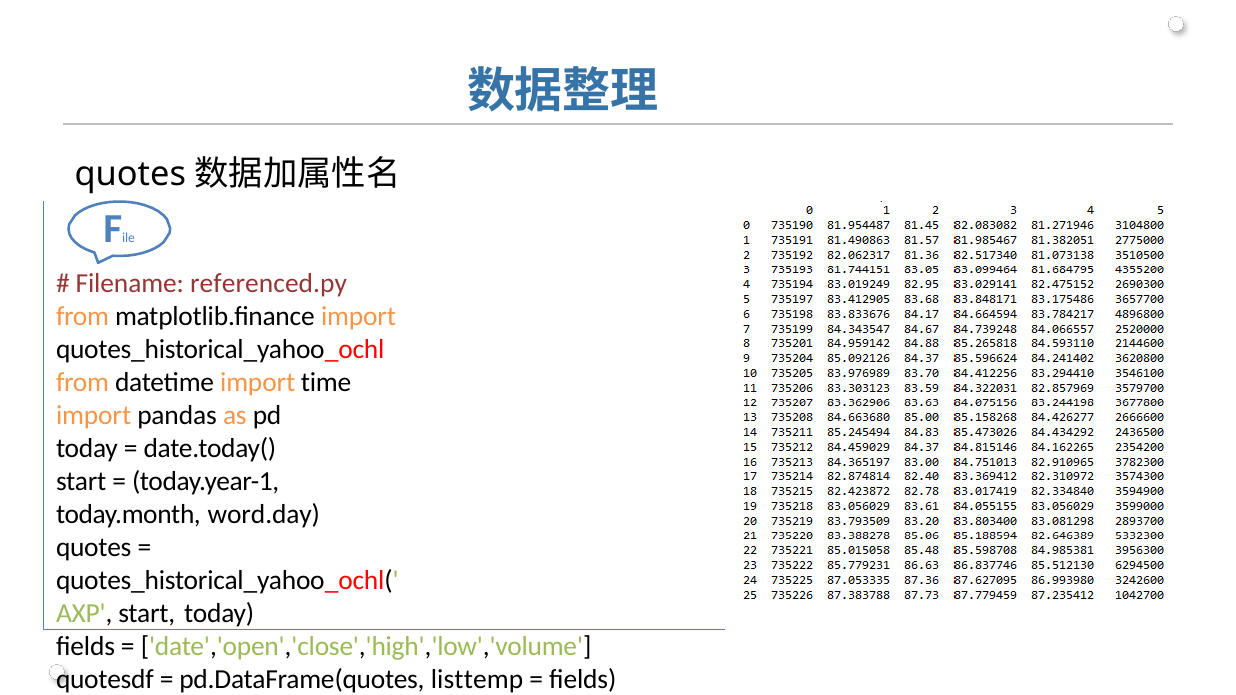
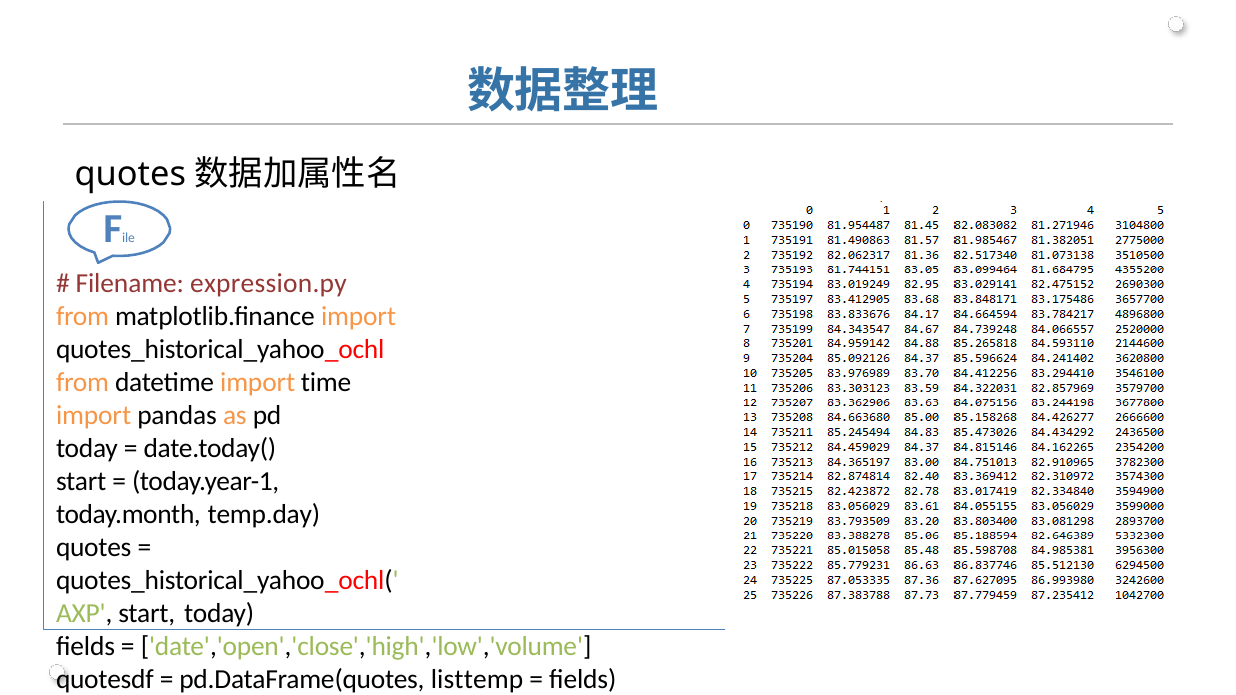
referenced.py: referenced.py -> expression.py (268, 284)
word.day: word.day -> temp.day (264, 515)
